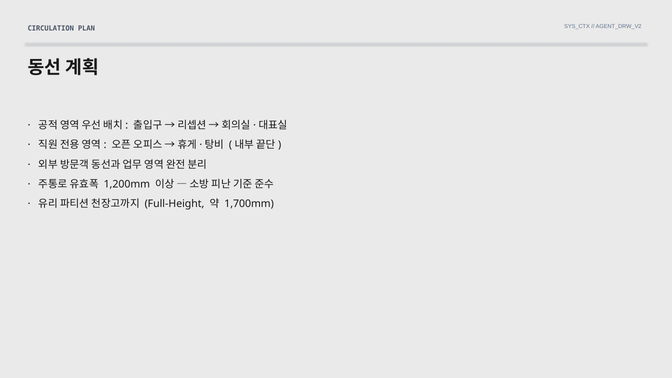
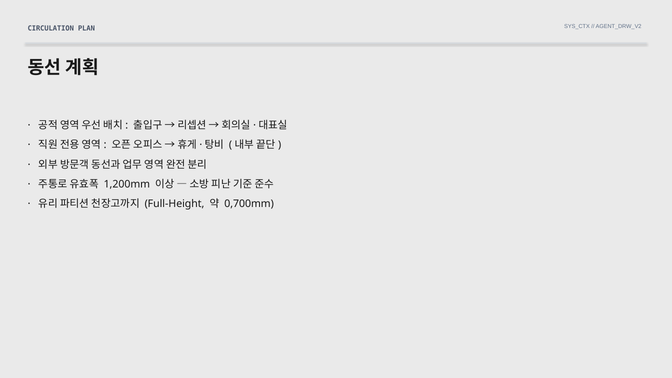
1,700mm: 1,700mm -> 0,700mm (249, 204)
